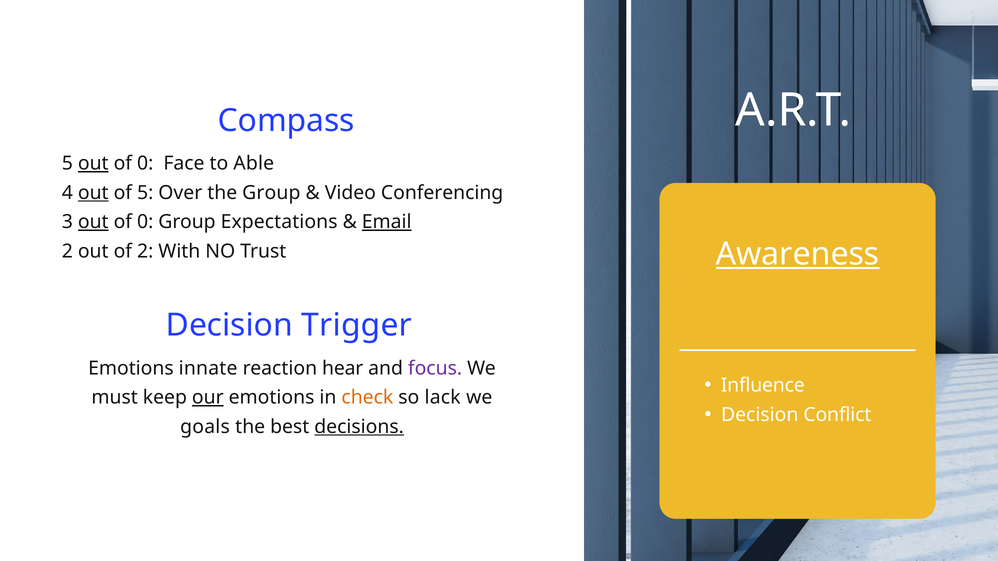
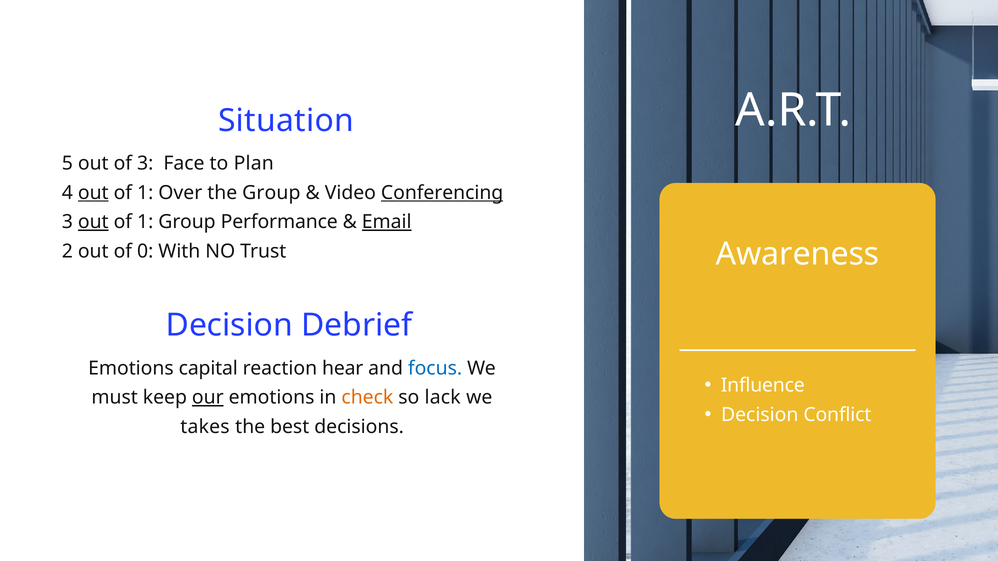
Compass: Compass -> Situation (286, 121)
out underline: present -> none (93, 163)
0: 0 -> 3 (145, 163)
Able: Able -> Plan (254, 163)
5: 5 -> 1 (145, 193)
Conferencing underline: none -> present (442, 193)
0: 0 -> 1 (145, 222)
Expectations: Expectations -> Performance (279, 222)
Awareness underline: present -> none (798, 254)
of 2: 2 -> 0 (145, 251)
Trigger: Trigger -> Debrief (357, 325)
innate: innate -> capital (208, 368)
focus colour: purple -> blue (435, 368)
goals: goals -> takes (205, 427)
decisions underline: present -> none (359, 427)
